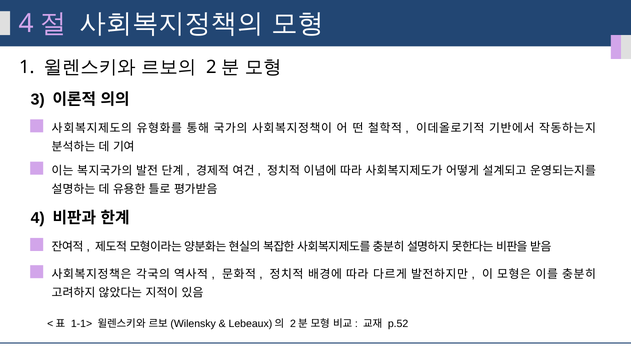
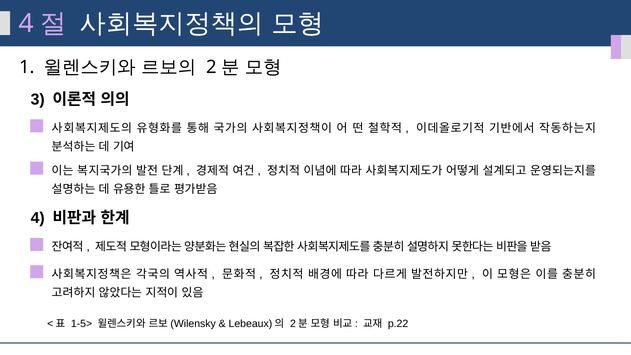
1-1>: 1-1> -> 1-5> (82, 324)
p.52: p.52 -> p.22 (398, 324)
